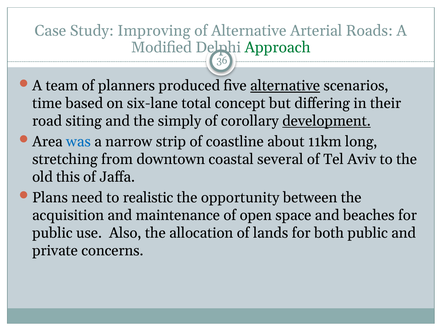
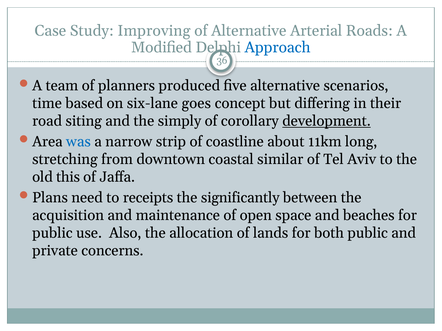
Approach colour: green -> blue (278, 47)
alternative underline: present -> none (285, 86)
total: total -> goes (196, 104)
several: several -> similar (280, 160)
realistic: realistic -> receipts (148, 198)
opportunity: opportunity -> significantly (240, 198)
